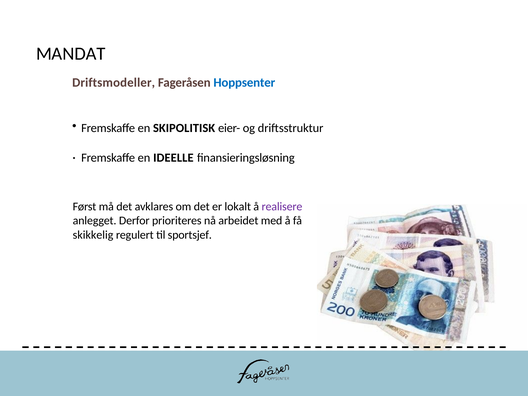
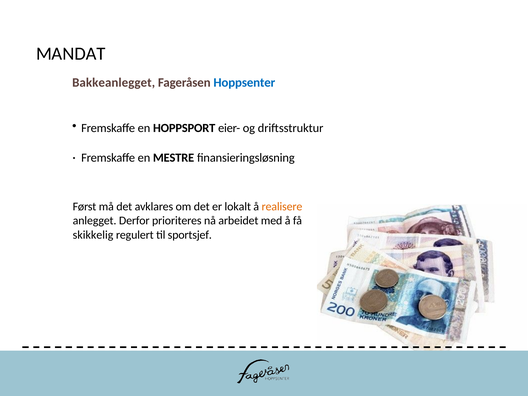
Driftsmodeller: Driftsmodeller -> Bakkeanlegget (114, 82)
SKIPOLITISK: SKIPOLITISK -> HOPPSPORT (184, 128)
IDEELLE: IDEELLE -> MESTRE (174, 158)
realisere colour: purple -> orange (282, 206)
